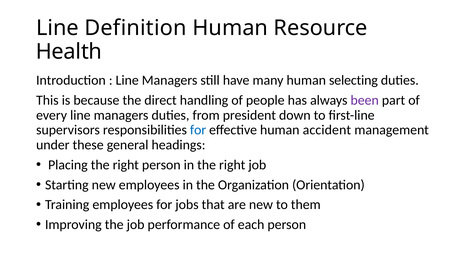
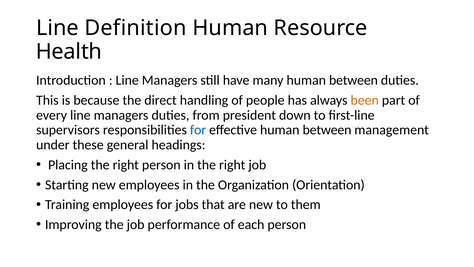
many human selecting: selecting -> between (353, 80)
been colour: purple -> orange (365, 100)
effective human accident: accident -> between (327, 130)
